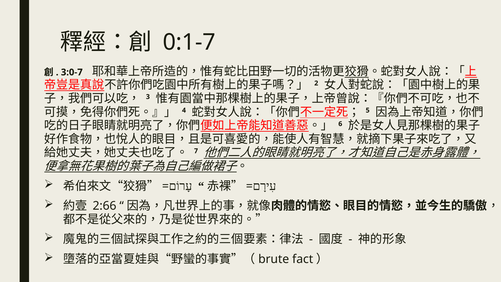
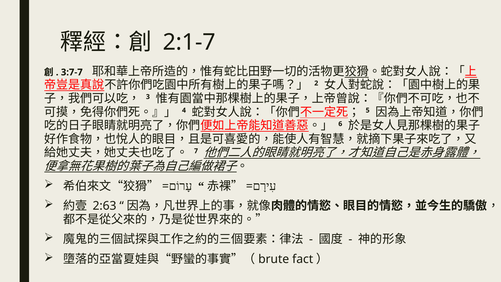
0:1-7: 0:1-7 -> 2:1-7 (189, 42)
3:0-7: 3:0-7 -> 3:7-7 (72, 72)
2:66: 2:66 -> 2:63 (105, 206)
